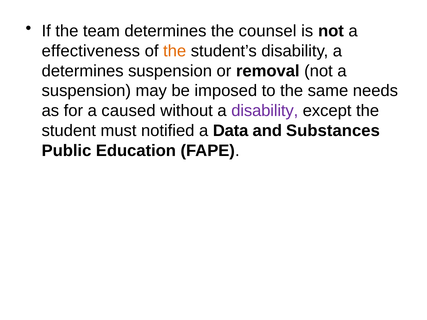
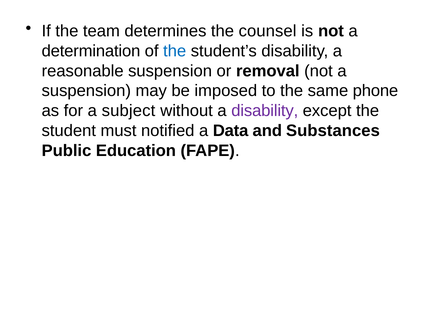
effectiveness: effectiveness -> determination (91, 51)
the colour: orange -> blue (175, 51)
determines: determines -> reasonable (83, 71)
needs: needs -> phone (375, 91)
caused: caused -> subject (129, 111)
